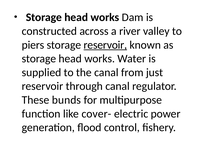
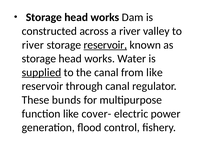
piers: piers -> river (33, 45)
supplied underline: none -> present (42, 72)
from just: just -> like (155, 72)
